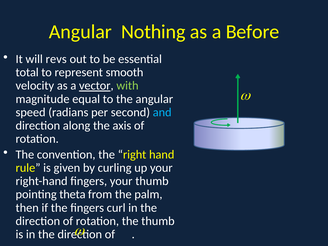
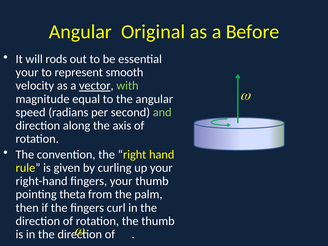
Nothing: Nothing -> Original (153, 32)
revs: revs -> rods (56, 59)
total: total -> your (27, 72)
and colour: light blue -> light green (162, 112)
